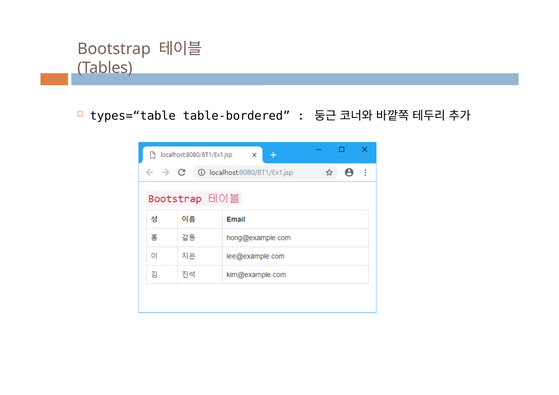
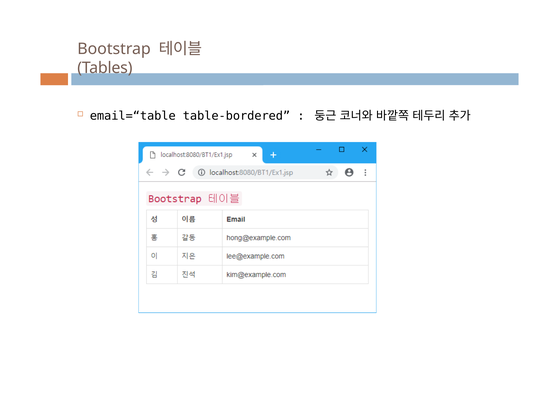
types=“table: types=“table -> email=“table (133, 116)
